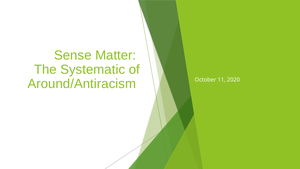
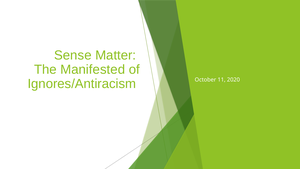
Systematic: Systematic -> Manifested (93, 70)
Around/Antiracism: Around/Antiracism -> Ignores/Antiracism (82, 84)
